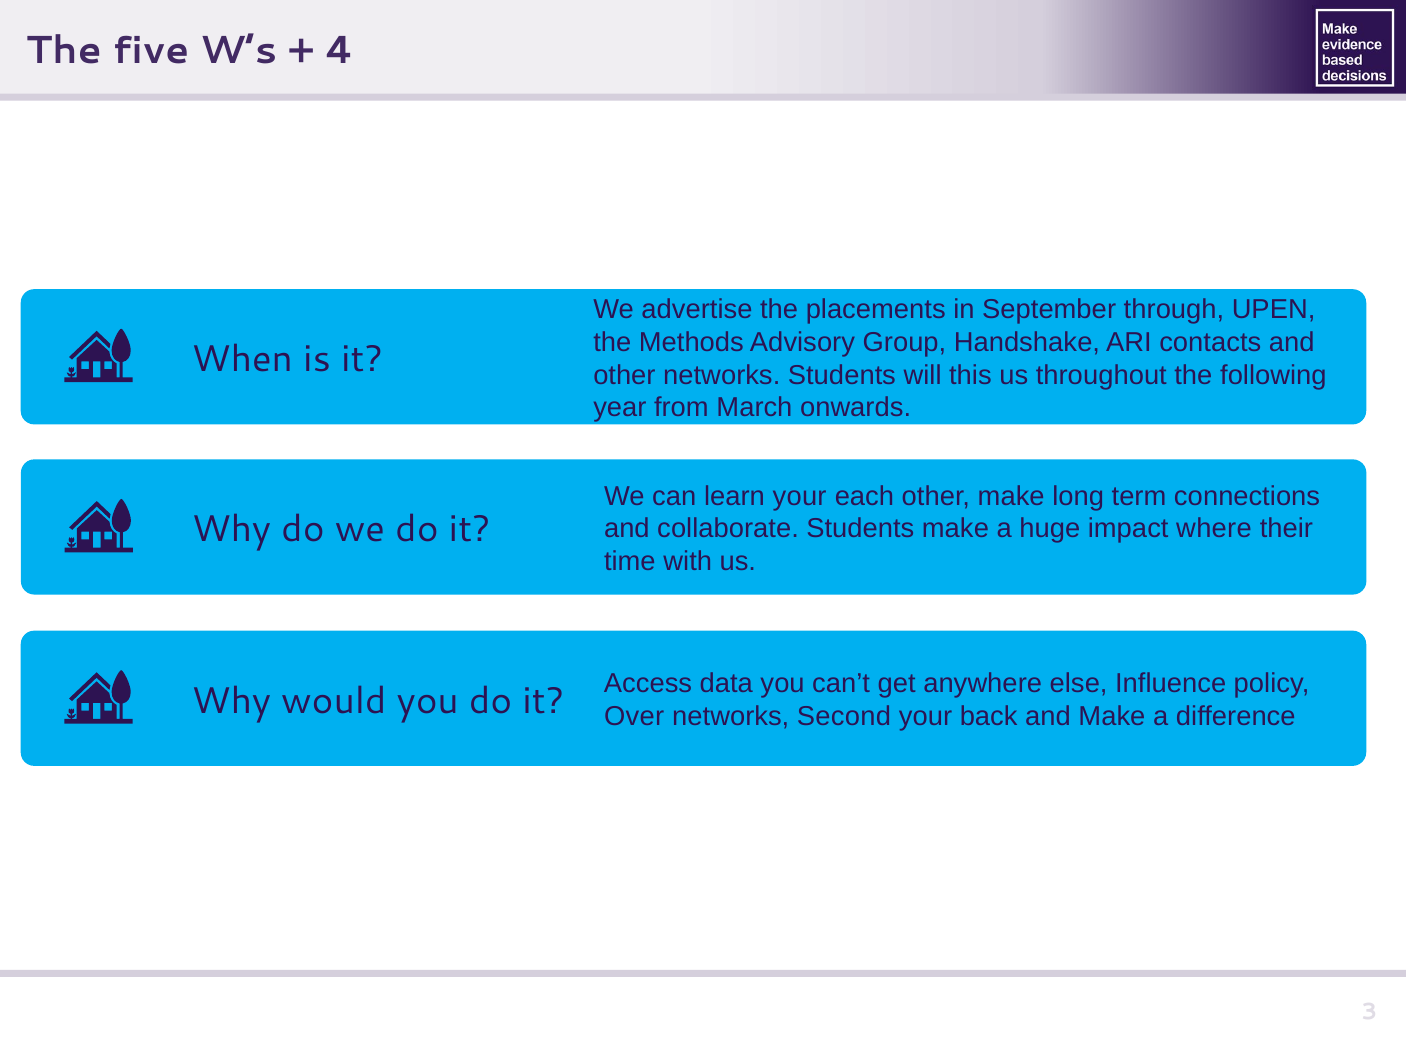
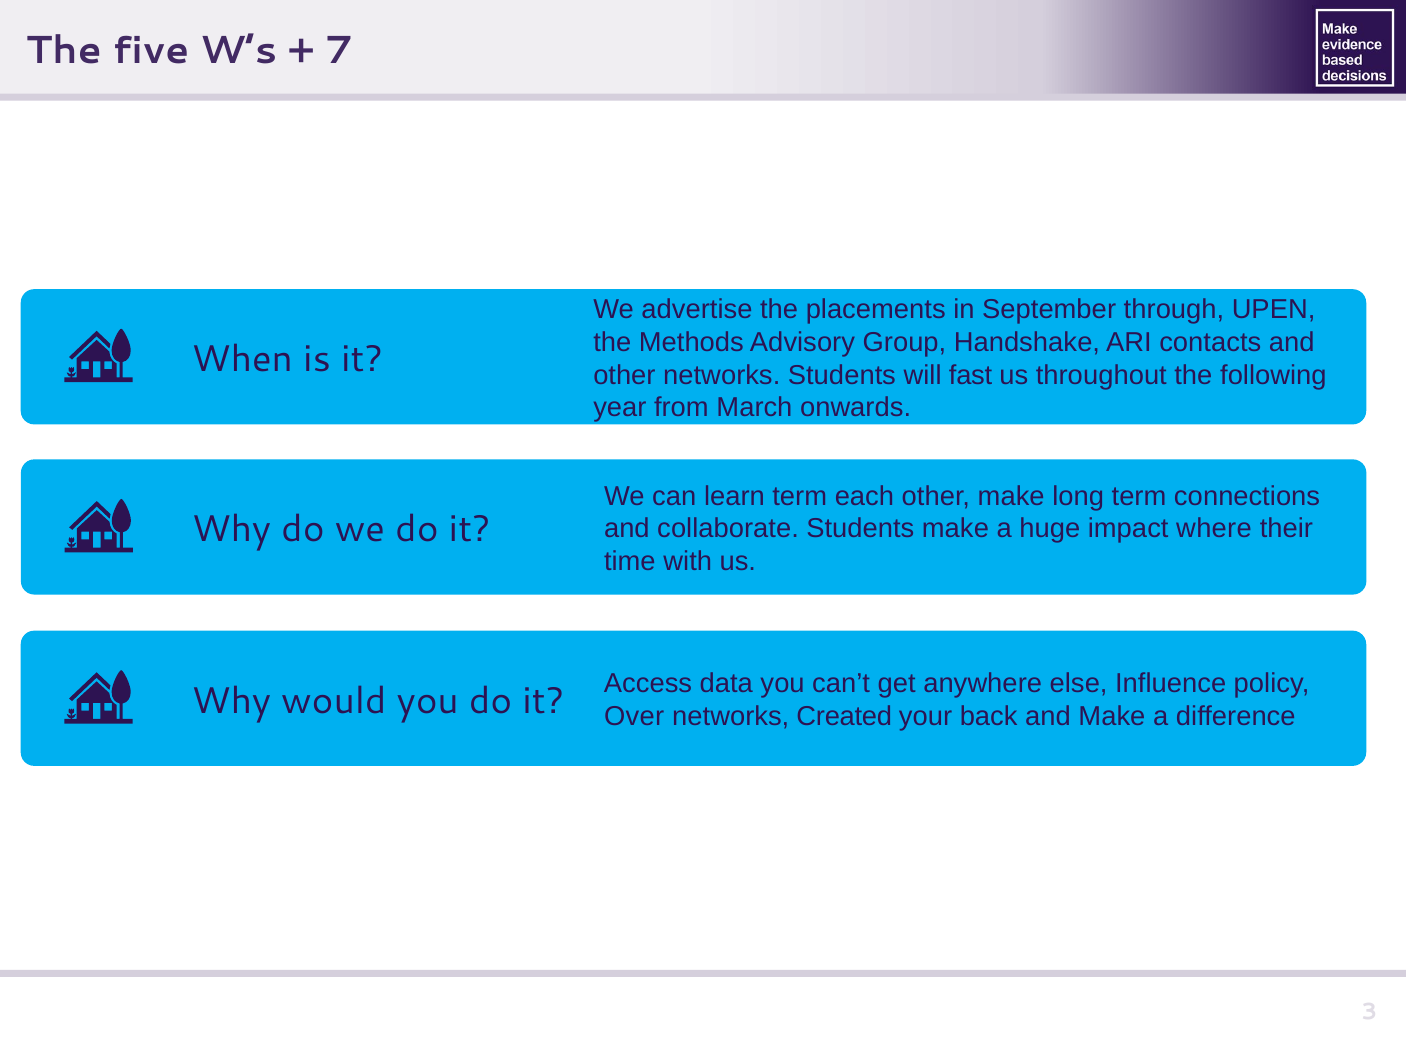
4: 4 -> 7 (339, 51)
this: this -> fast (971, 375)
learn your: your -> term (800, 496)
Second: Second -> Created (844, 717)
